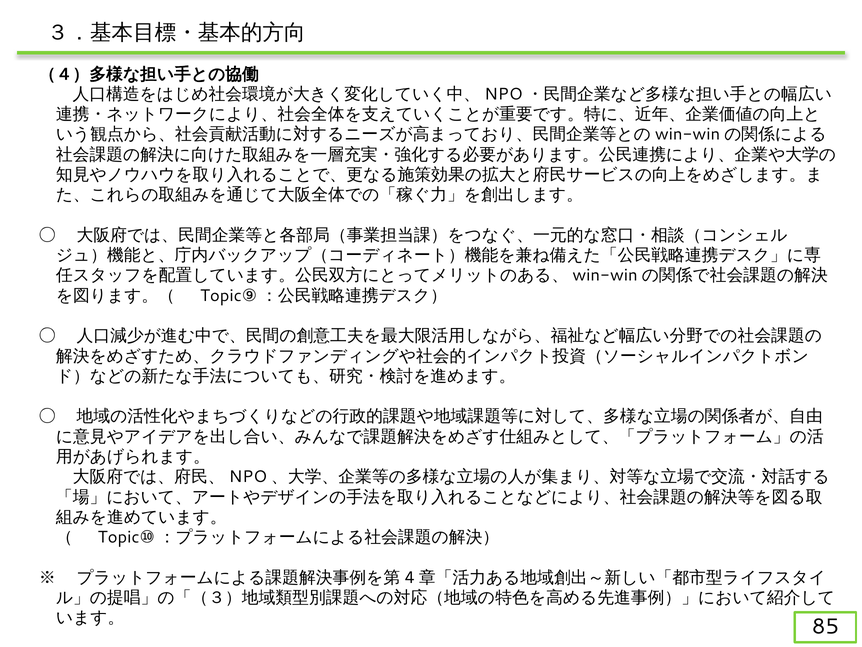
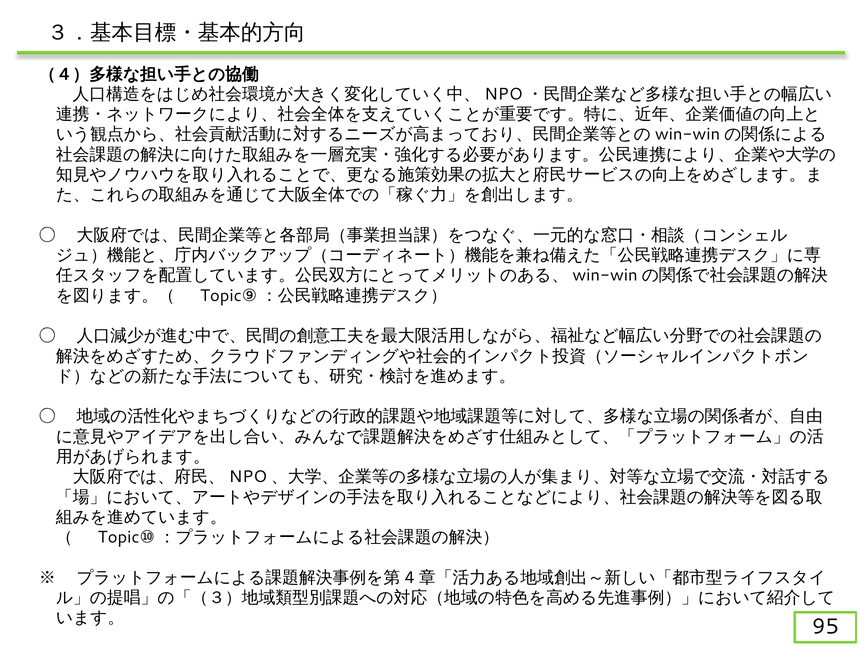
85: 85 -> 95 (825, 626)
